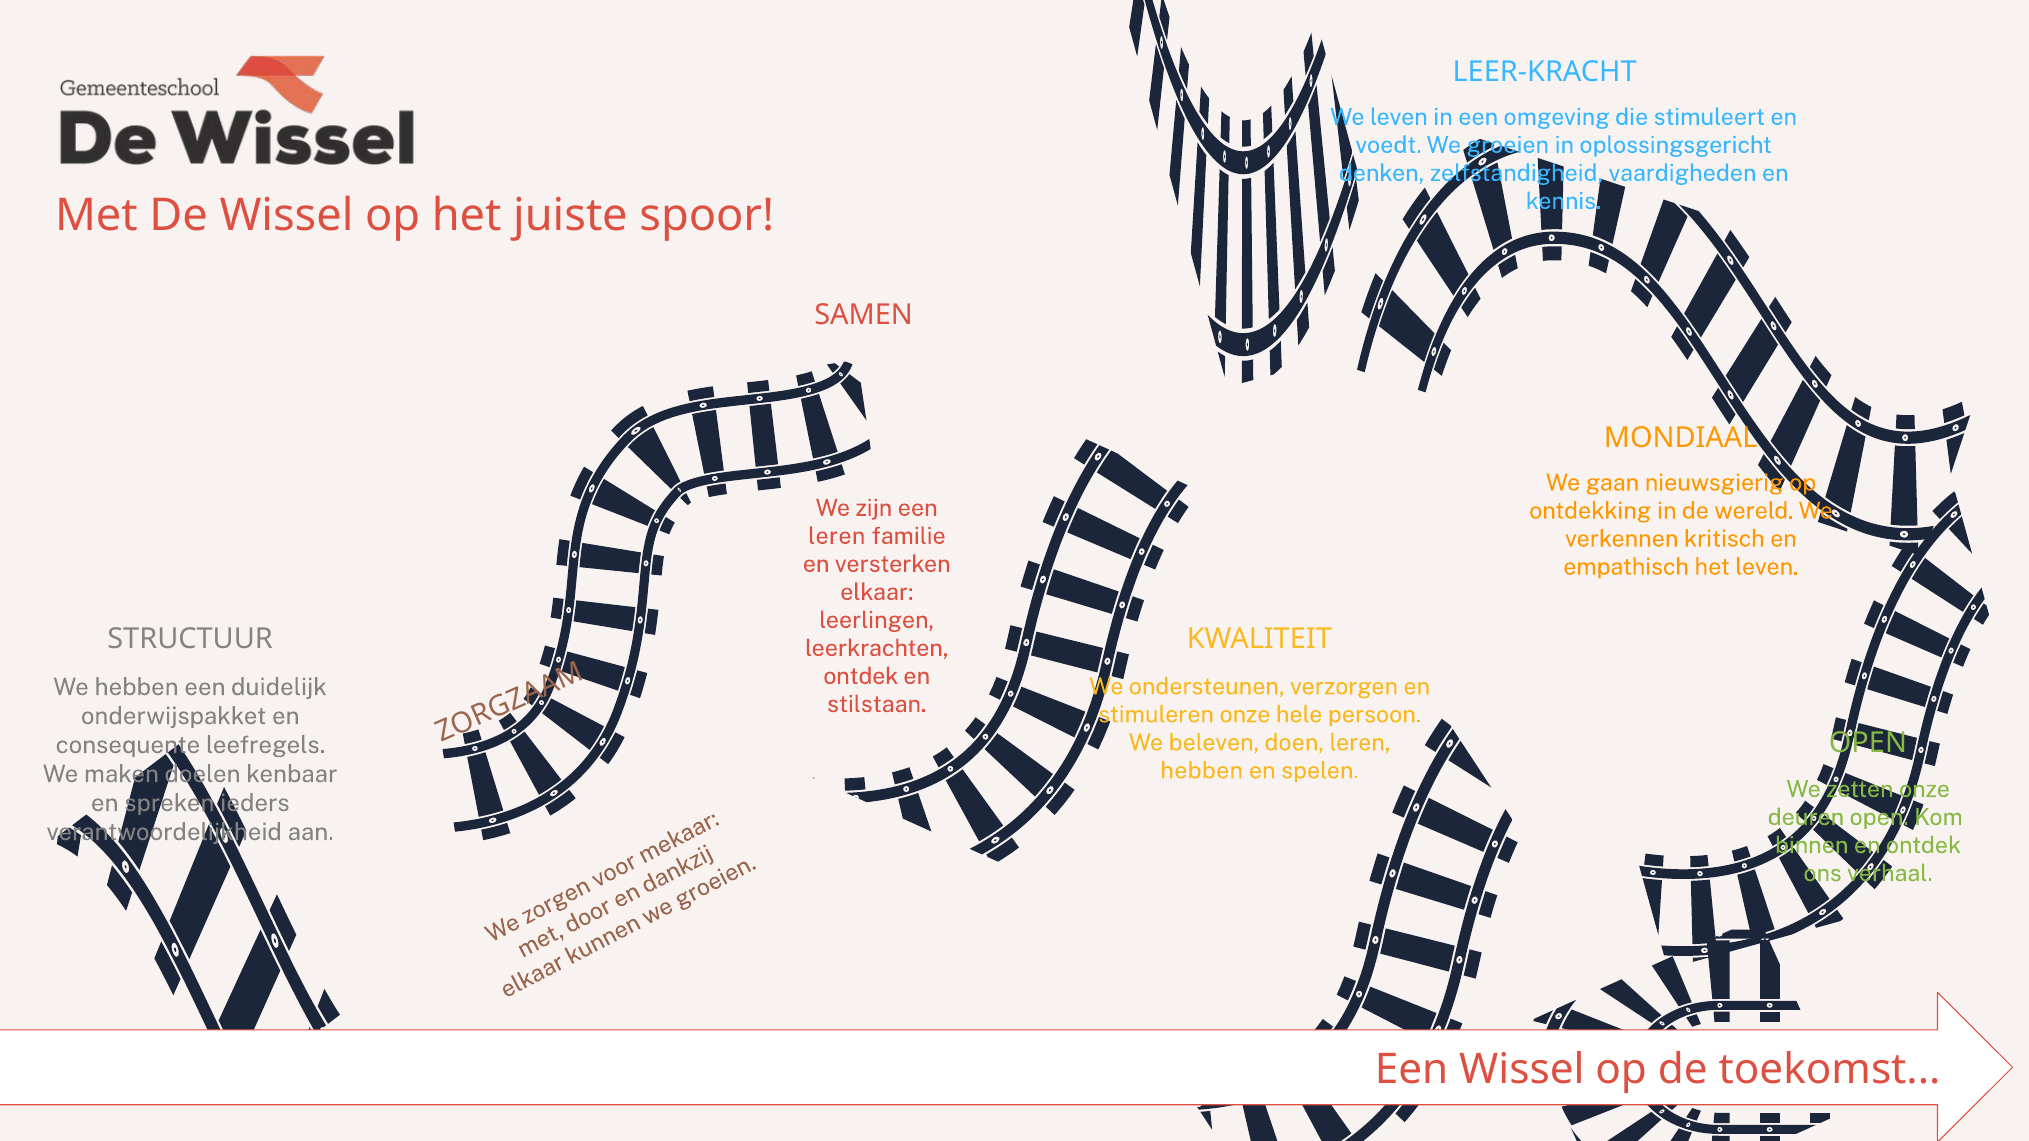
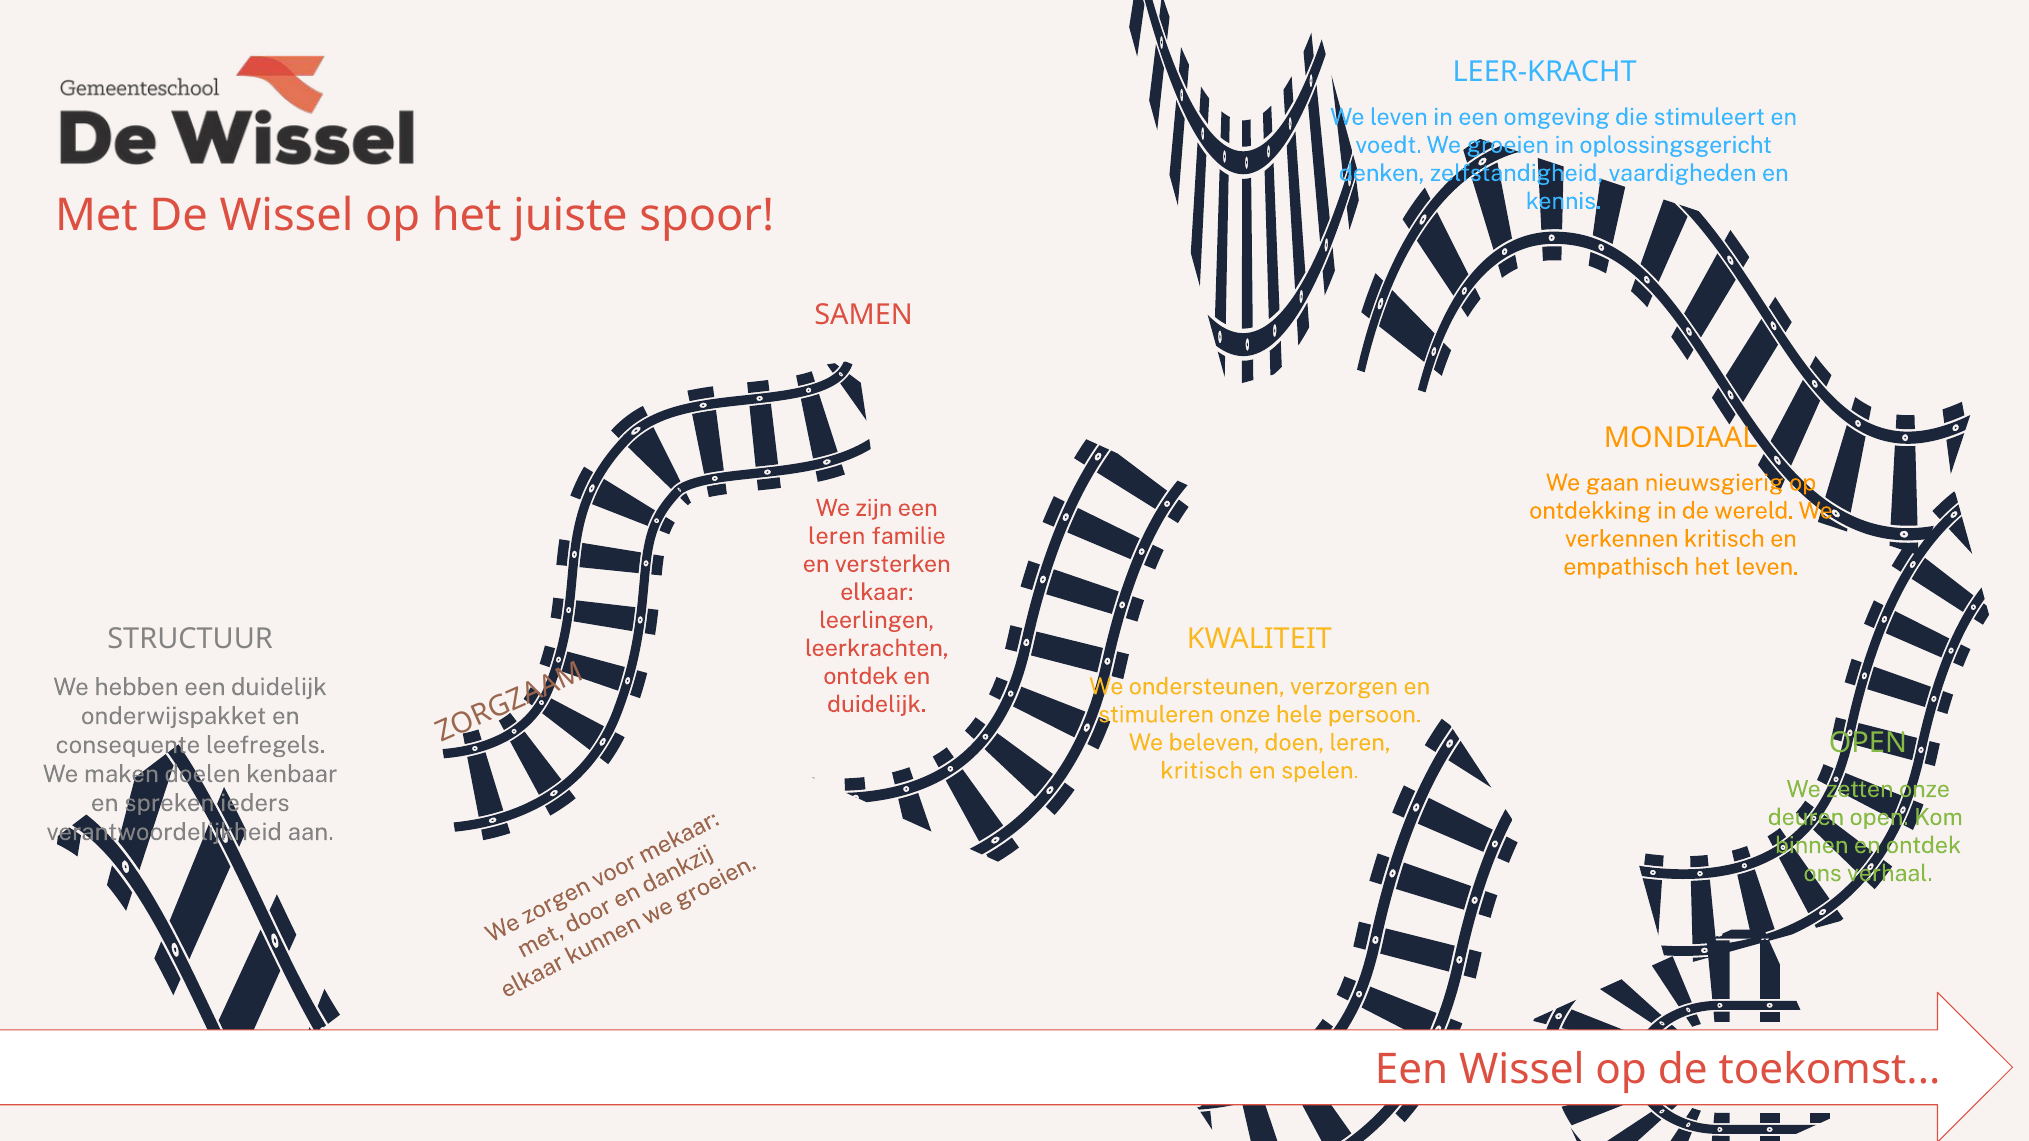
stilstaan: stilstaan -> duidelijk (877, 704)
hebben: hebben -> kritisch (1202, 771)
